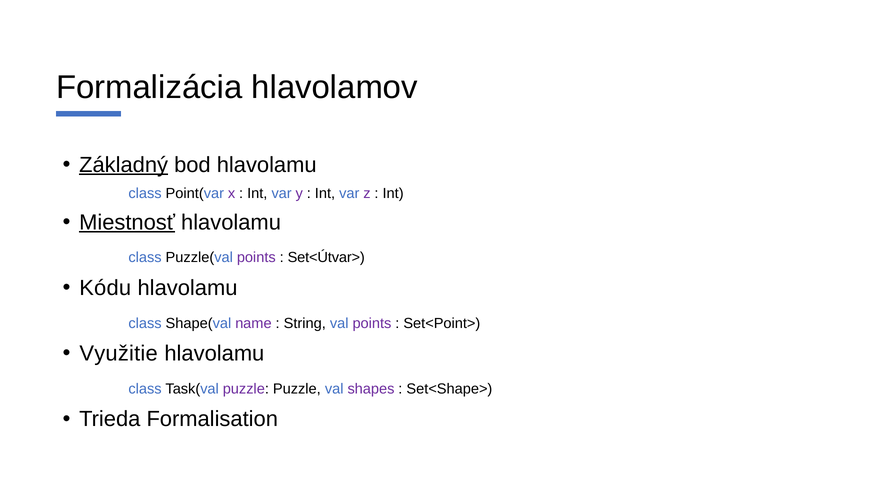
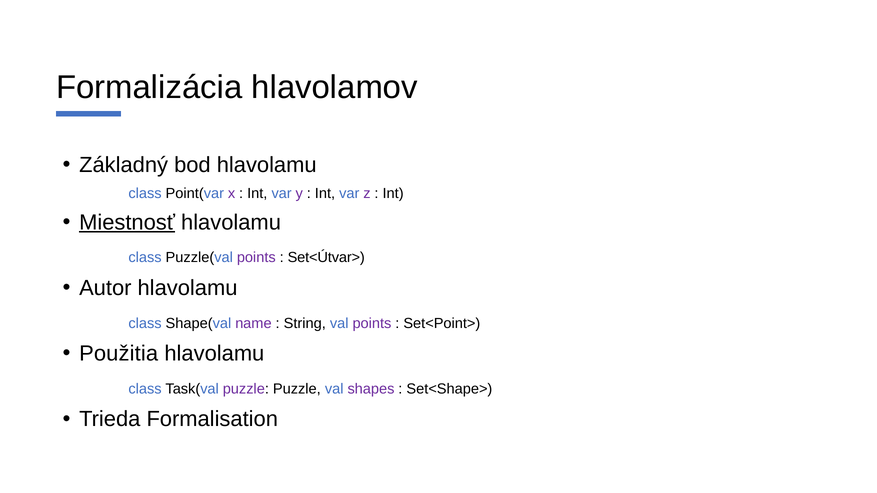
Základný underline: present -> none (124, 165)
Kódu: Kódu -> Autor (105, 288)
Využitie: Využitie -> Použitia (119, 354)
